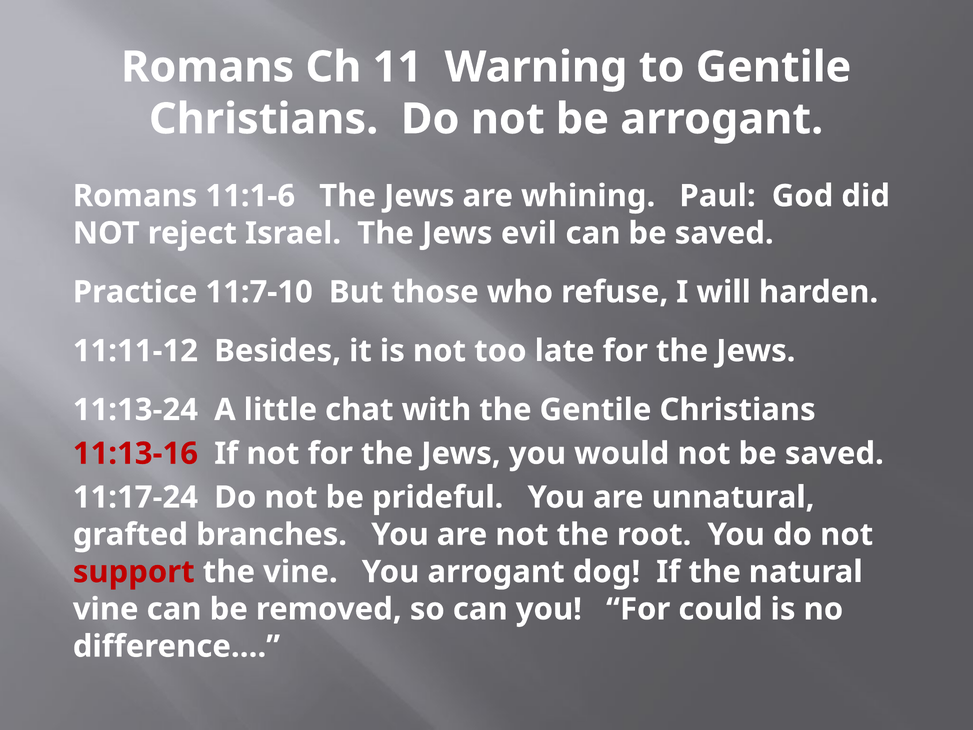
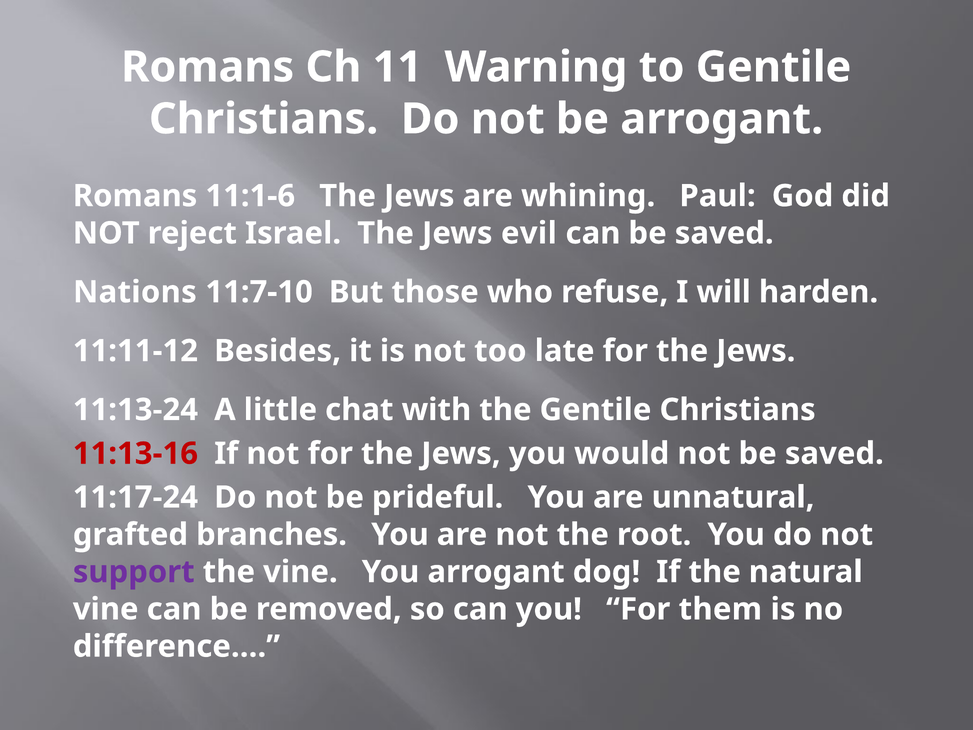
Practice: Practice -> Nations (135, 292)
support colour: red -> purple (134, 572)
could: could -> them (720, 609)
